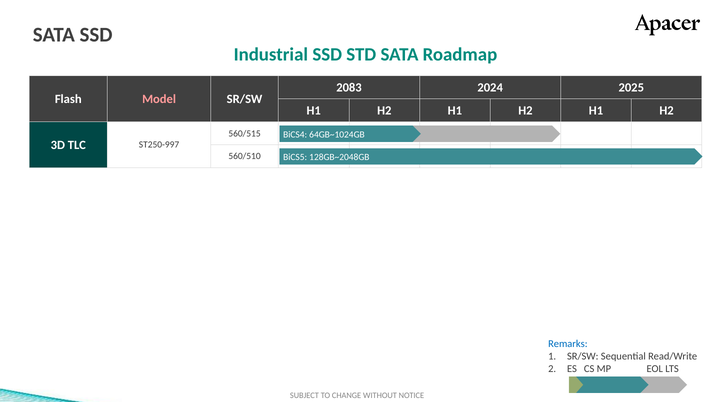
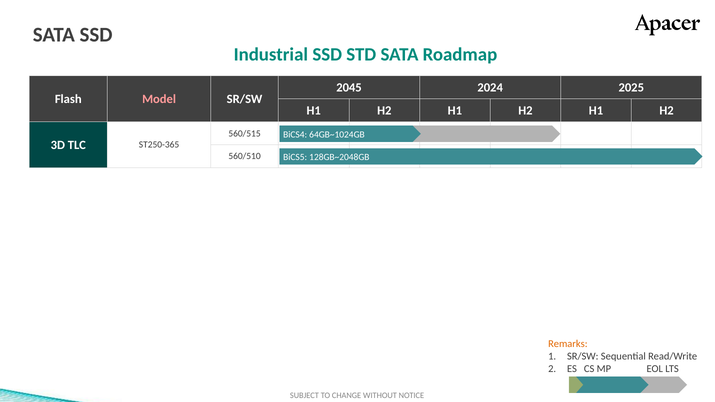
2083: 2083 -> 2045 (349, 88)
ST250-997: ST250-997 -> ST250-365 (159, 145)
Remarks colour: blue -> orange (568, 344)
